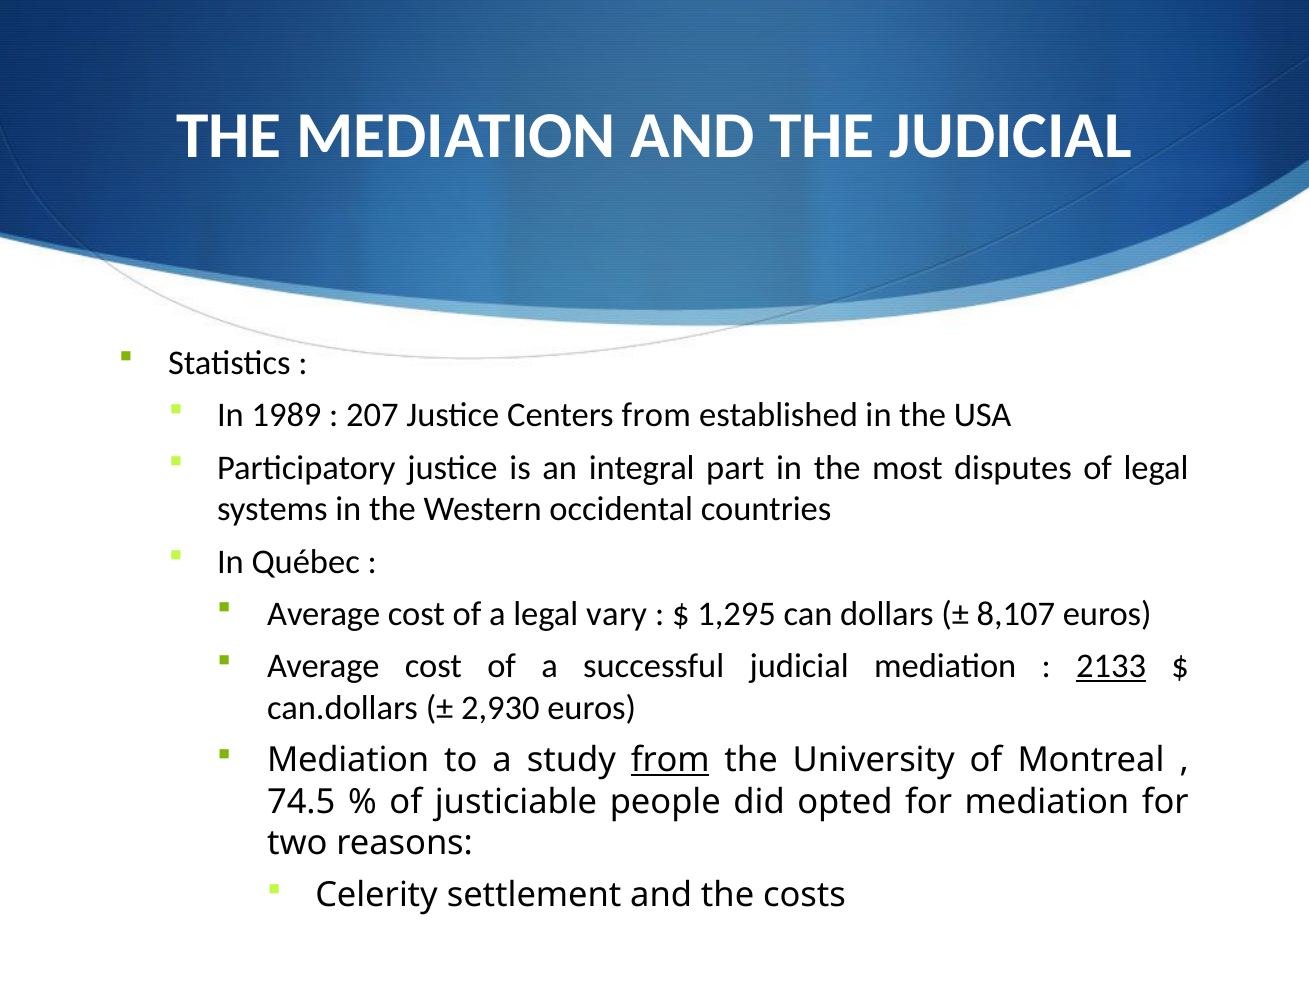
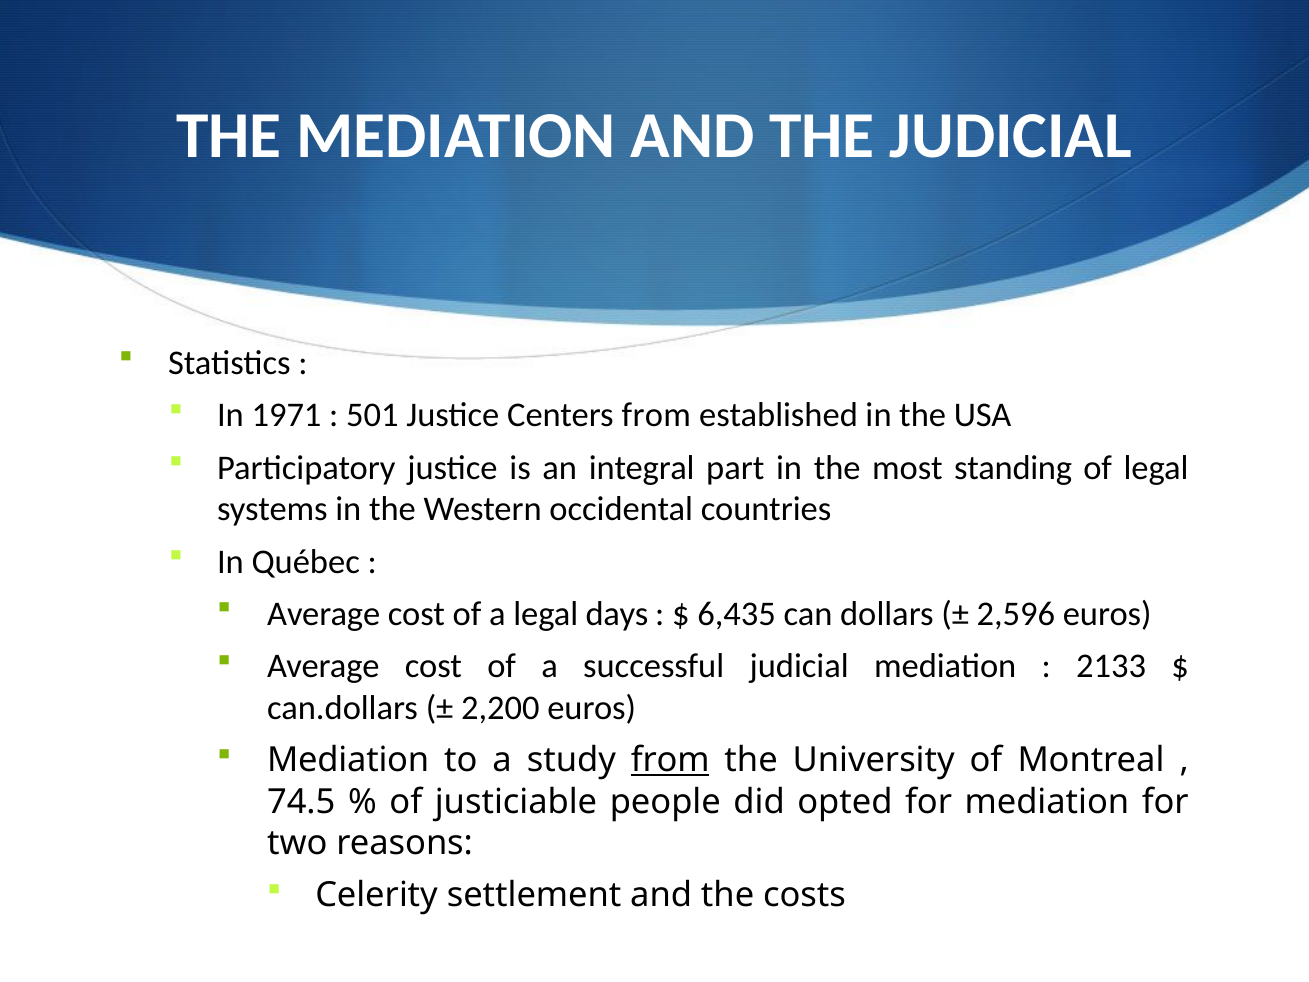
1989: 1989 -> 1971 (287, 415)
207: 207 -> 501 (372, 415)
disputes: disputes -> standing (1013, 468)
vary: vary -> days (617, 614)
1,295: 1,295 -> 6,435 (737, 614)
8,107: 8,107 -> 2,596 (1016, 614)
2133 underline: present -> none (1111, 666)
2,930: 2,930 -> 2,200 (500, 708)
